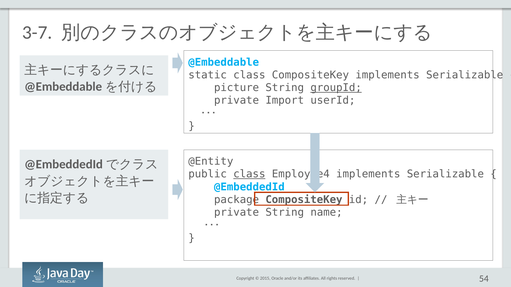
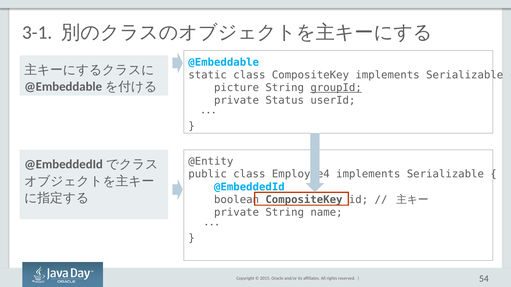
3-7: 3-7 -> 3-1 (37, 33)
Import: Import -> Status (285, 101)
class underline: present -> none (249, 174)
package: package -> boolean (237, 200)
